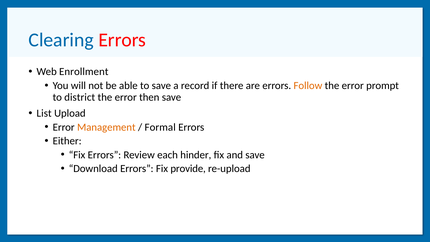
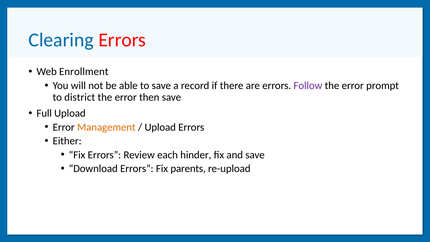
Follow colour: orange -> purple (308, 86)
List: List -> Full (44, 113)
Formal: Formal -> Upload (160, 127)
provide: provide -> parents (188, 169)
